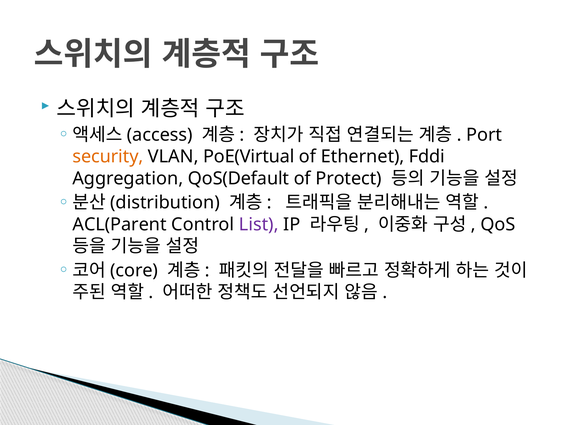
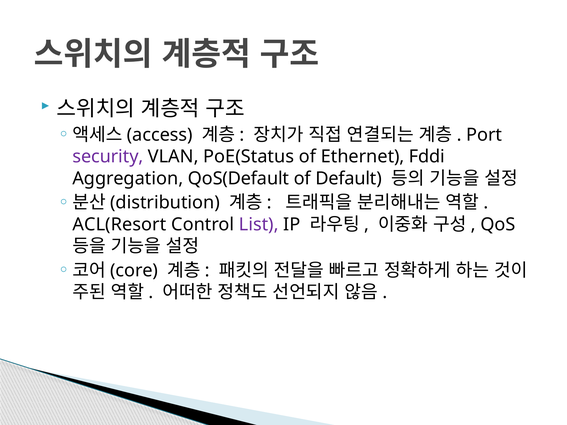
security colour: orange -> purple (108, 157)
PoE(Virtual: PoE(Virtual -> PoE(Status (249, 157)
Protect: Protect -> Default (349, 178)
ACL(Parent: ACL(Parent -> ACL(Resort (119, 225)
